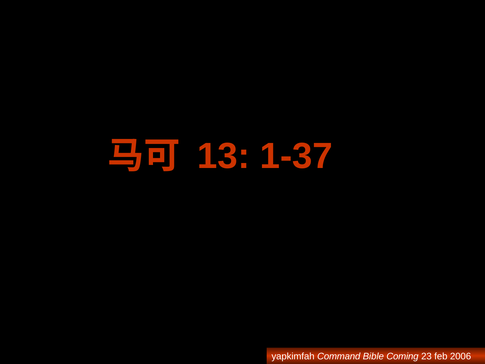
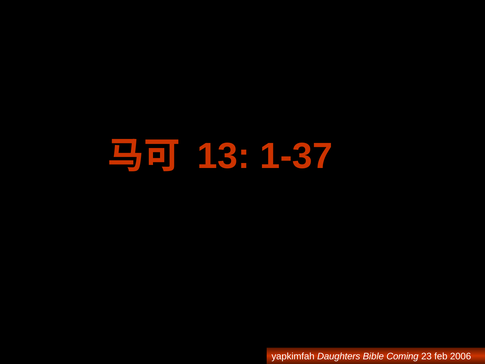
Command: Command -> Daughters (339, 356)
